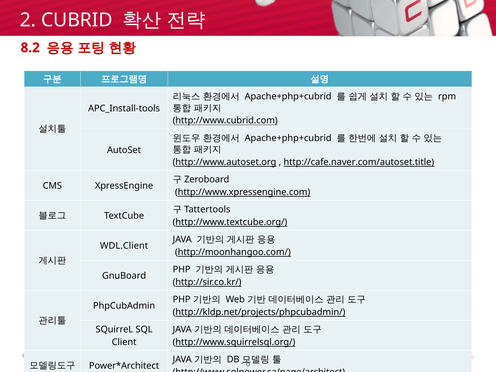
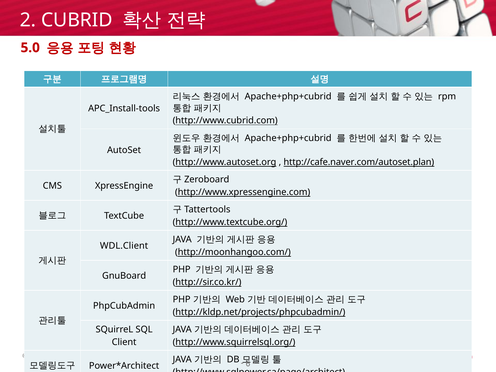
8.2: 8.2 -> 5.0 (30, 48)
http://cafe.naver.com/autoset.title: http://cafe.naver.com/autoset.title -> http://cafe.naver.com/autoset.plan (359, 162)
